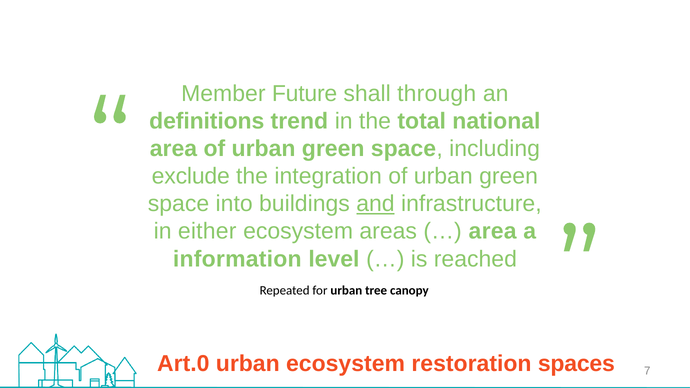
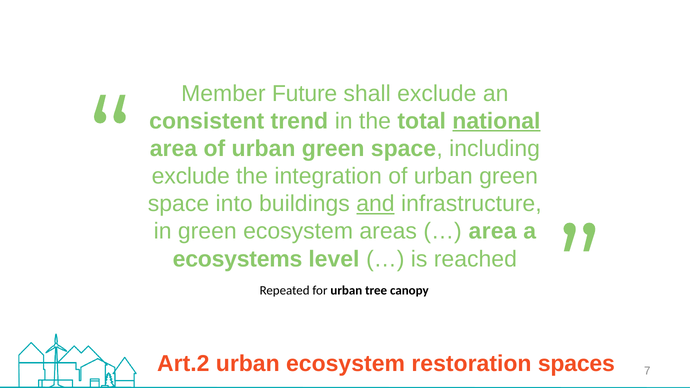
shall through: through -> exclude (437, 93)
definitions: definitions -> consistent (207, 121)
national underline: none -> present (496, 121)
in either: either -> green (207, 231)
information: information -> ecosystems (238, 259)
Art.0: Art.0 -> Art.2 (183, 364)
